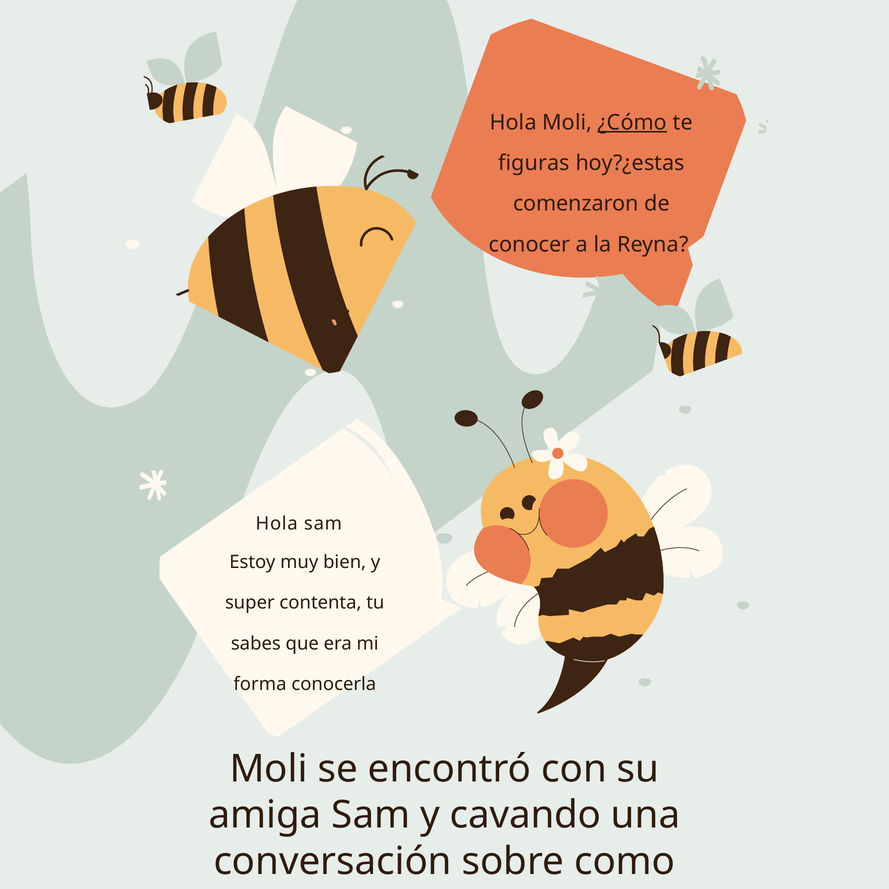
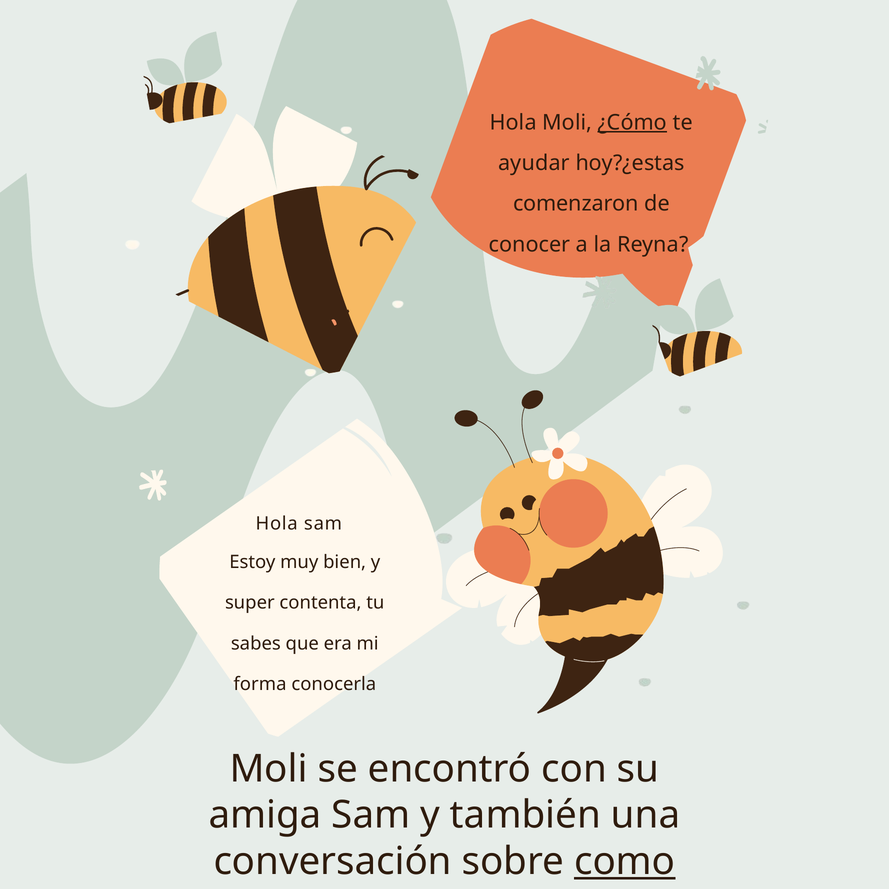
figuras: figuras -> ayudar (534, 163)
cavando: cavando -> también (525, 815)
como underline: none -> present (625, 862)
